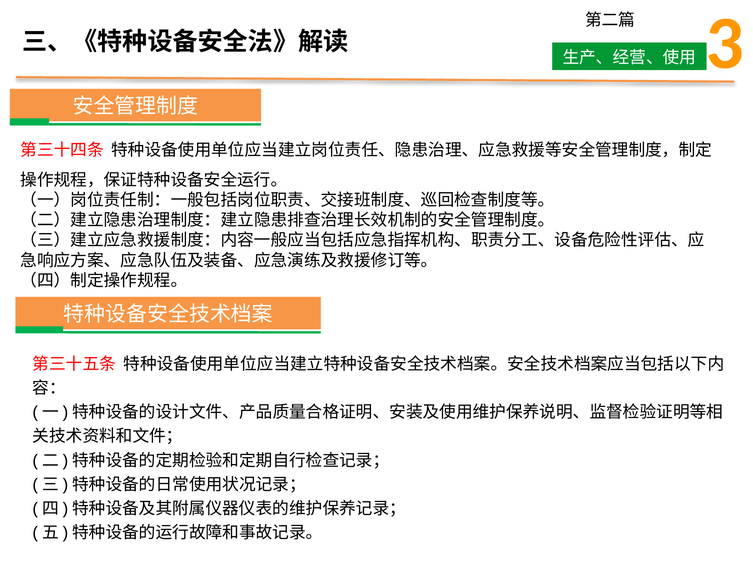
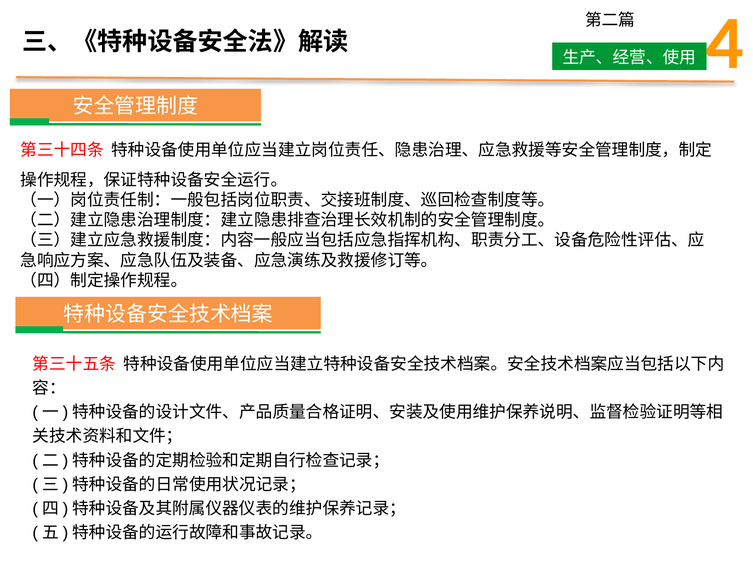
3: 3 -> 4 (725, 43)
